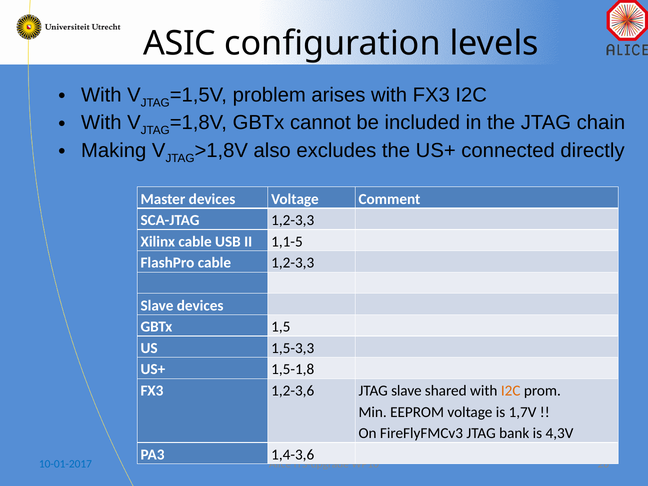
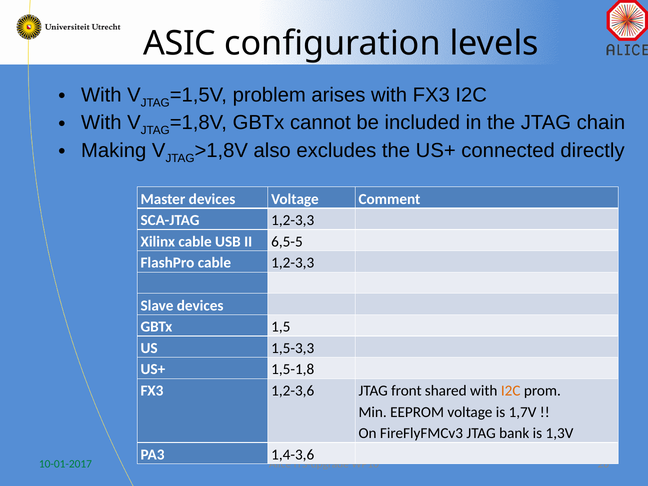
1,1-5: 1,1-5 -> 6,5-5 (287, 242)
JTAG slave: slave -> front (406, 391)
4,3V: 4,3V -> 1,3V (559, 434)
10-01-2017 colour: blue -> green (65, 464)
